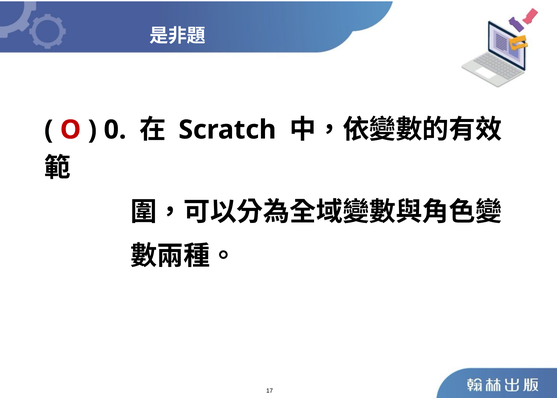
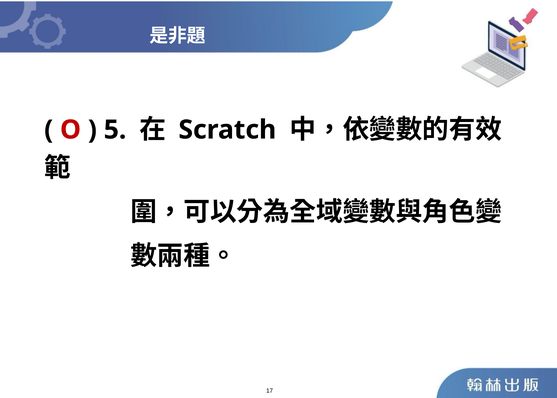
0: 0 -> 5 (115, 130)
